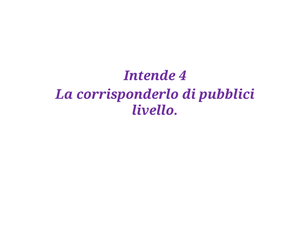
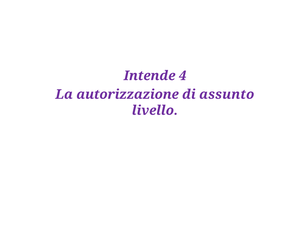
corrisponderlo: corrisponderlo -> autorizzazione (128, 94)
pubblici: pubblici -> assunto (227, 94)
